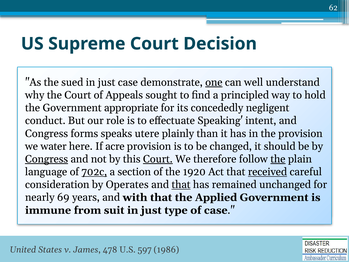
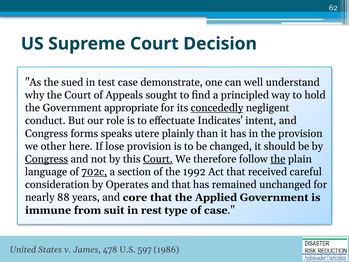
just: just -> test (107, 82)
one underline: present -> none (214, 82)
concededly underline: none -> present (217, 108)
Speaking: Speaking -> Indicates (220, 121)
water: water -> other (53, 146)
acre: acre -> lose (115, 146)
1920: 1920 -> 1992 (194, 172)
received underline: present -> none (267, 172)
that underline: present -> none (181, 184)
69: 69 -> 88 (63, 197)
with: with -> core (135, 197)
suit in just: just -> rest (151, 210)
